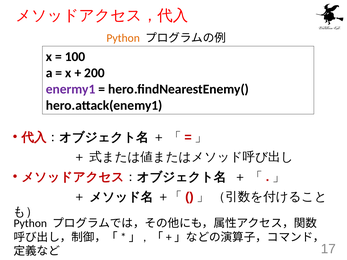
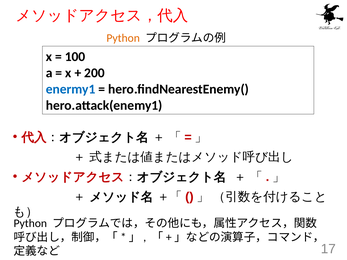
enermy1 colour: purple -> blue (71, 89)
